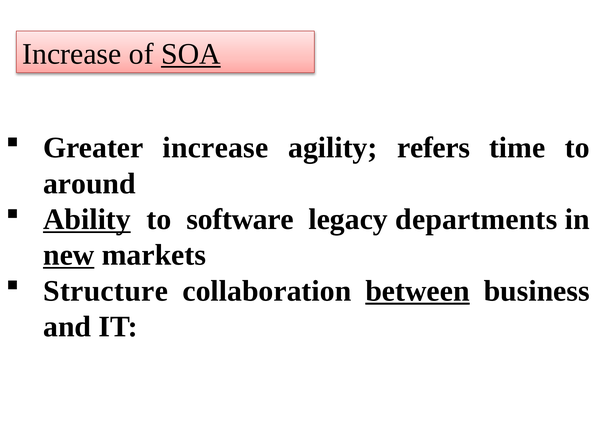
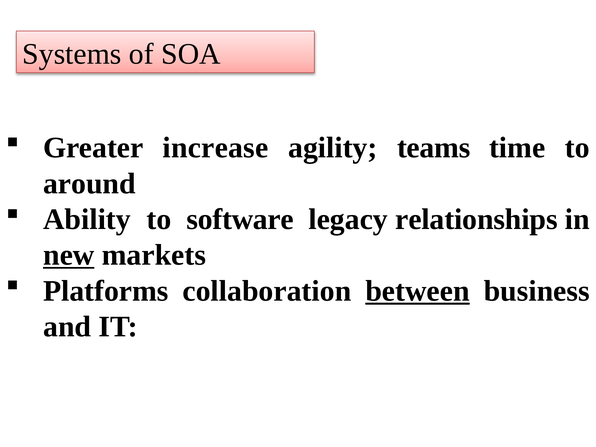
Increase: Increase -> Systems (72, 54)
SOA underline: present -> none (191, 54)
refers: refers -> teams (434, 148)
Ability underline: present -> none (87, 219)
departments: departments -> relationships (476, 219)
Structure: Structure -> Platforms (106, 291)
